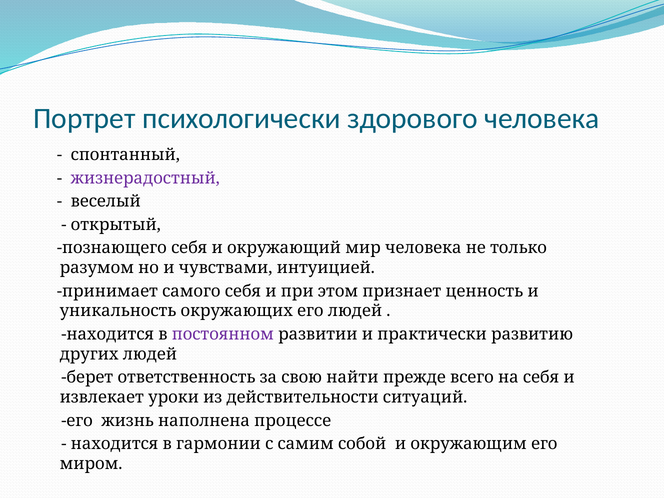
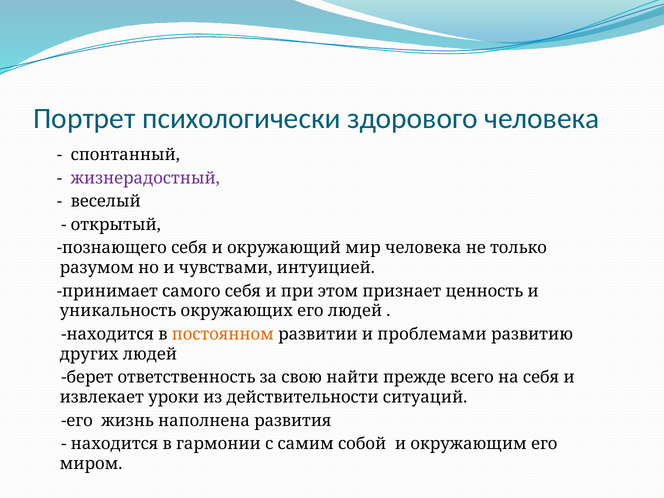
постоянном colour: purple -> orange (223, 334)
практически: практически -> проблемами (432, 334)
процессе: процессе -> развития (293, 421)
